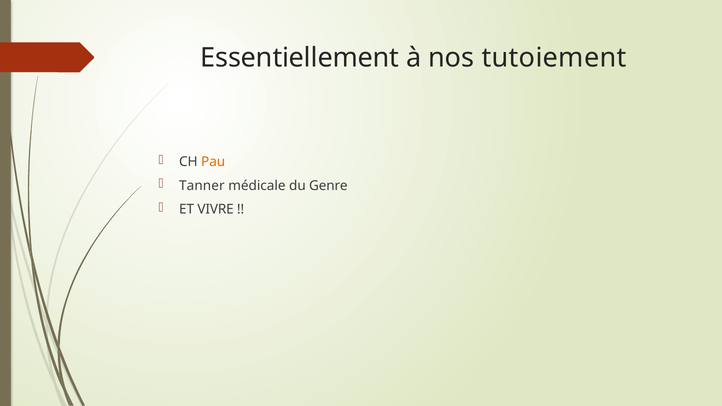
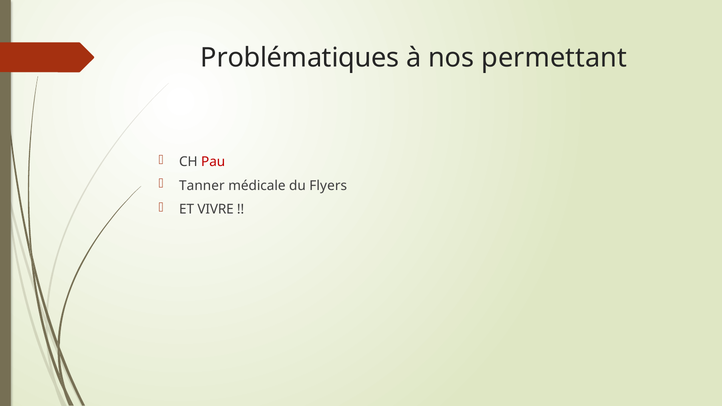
Essentiellement: Essentiellement -> Problématiques (300, 58)
tutoiement: tutoiement -> permettant (554, 58)
Pau colour: orange -> red (213, 162)
Genre: Genre -> Flyers (328, 186)
